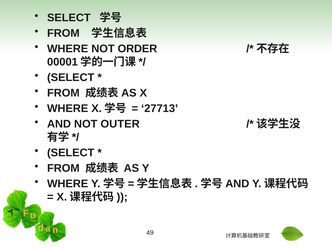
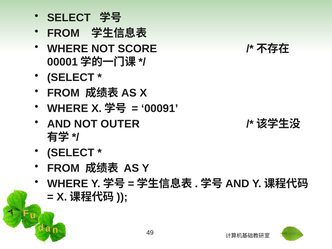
ORDER: ORDER -> SCORE (137, 49)
27713: 27713 -> 00091 (160, 109)
